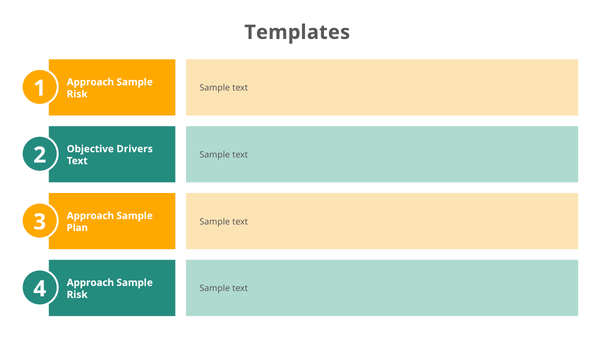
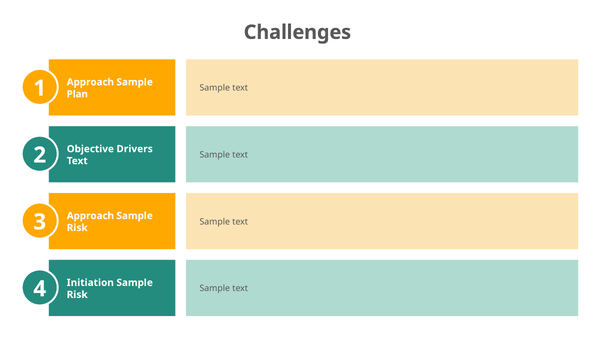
Templates: Templates -> Challenges (297, 32)
Risk: Risk -> Plan (77, 94)
Plan: Plan -> Risk (77, 228)
Approach: Approach -> Initiation (90, 283)
